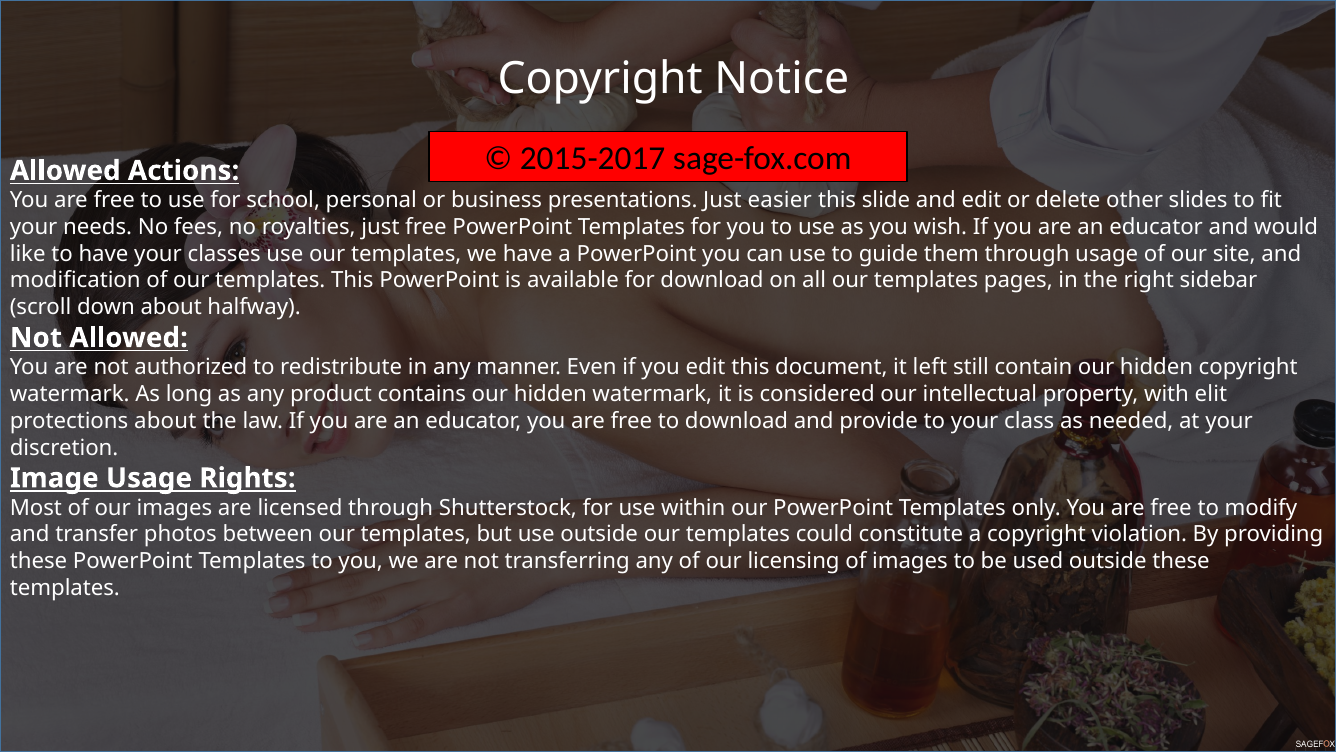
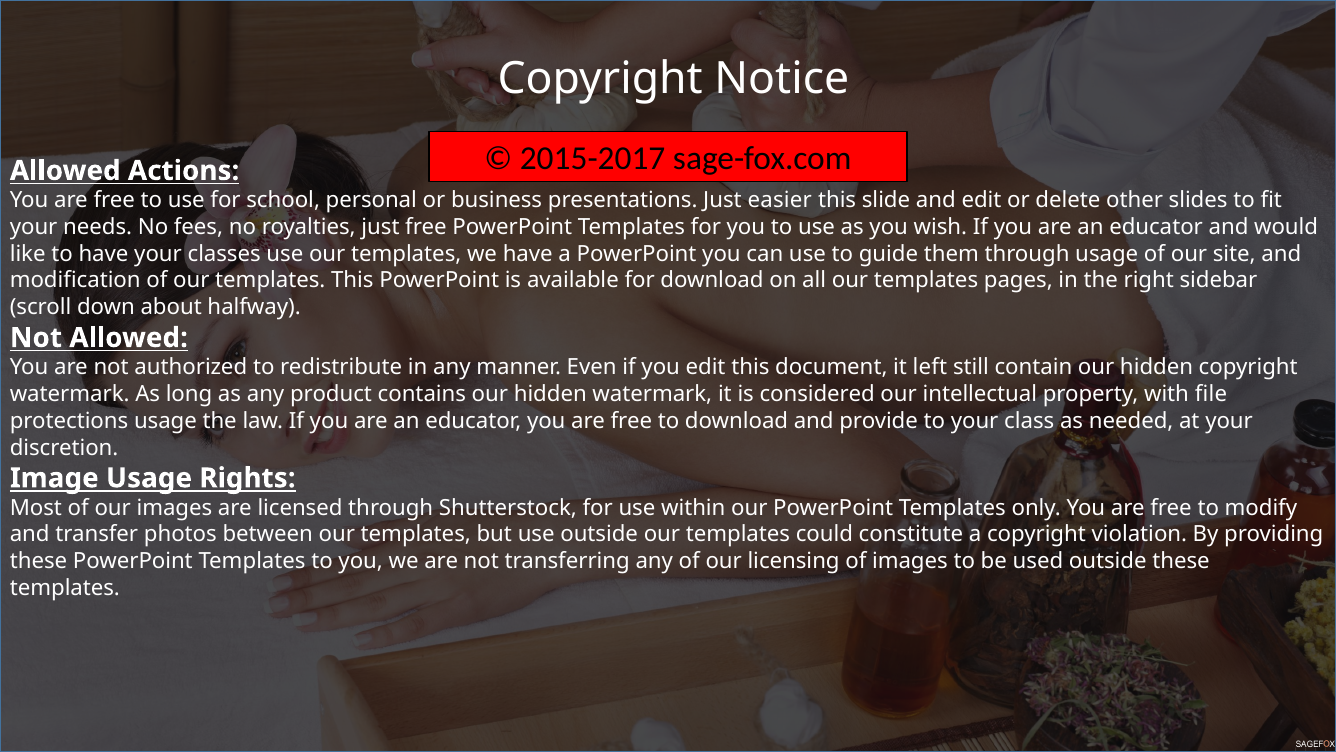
elit: elit -> file (1211, 394)
protections about: about -> usage (165, 421)
